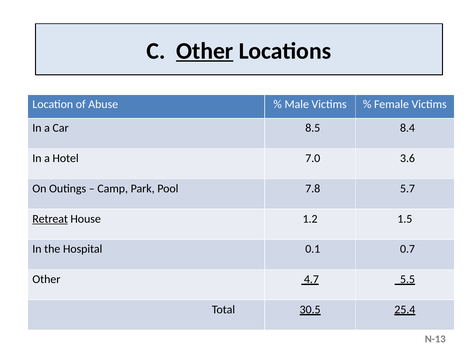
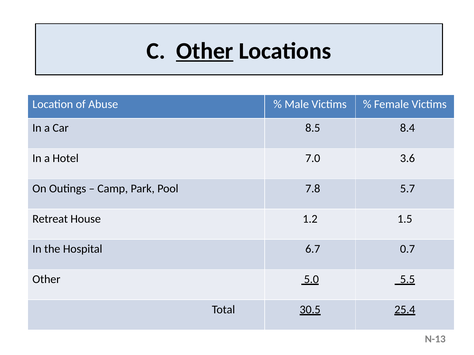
Retreat underline: present -> none (50, 219)
0.1: 0.1 -> 6.7 (313, 249)
4.7: 4.7 -> 5.0 (311, 280)
